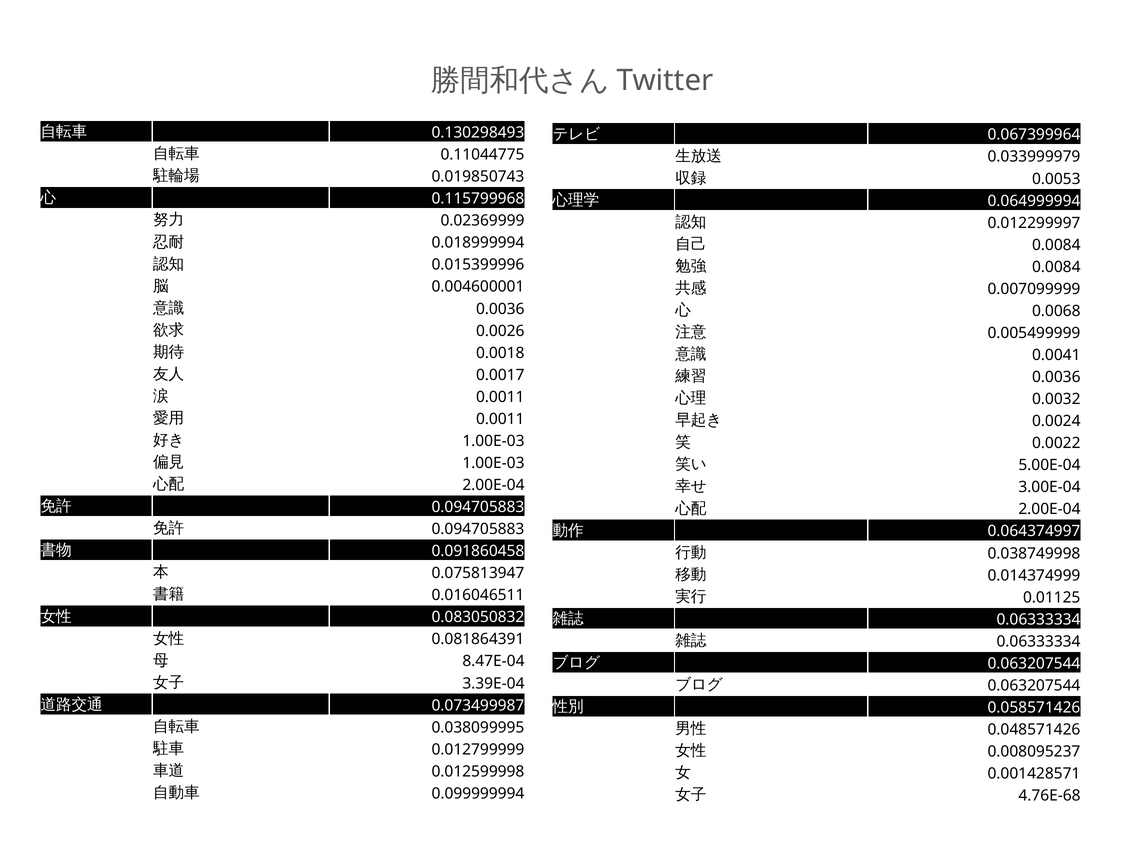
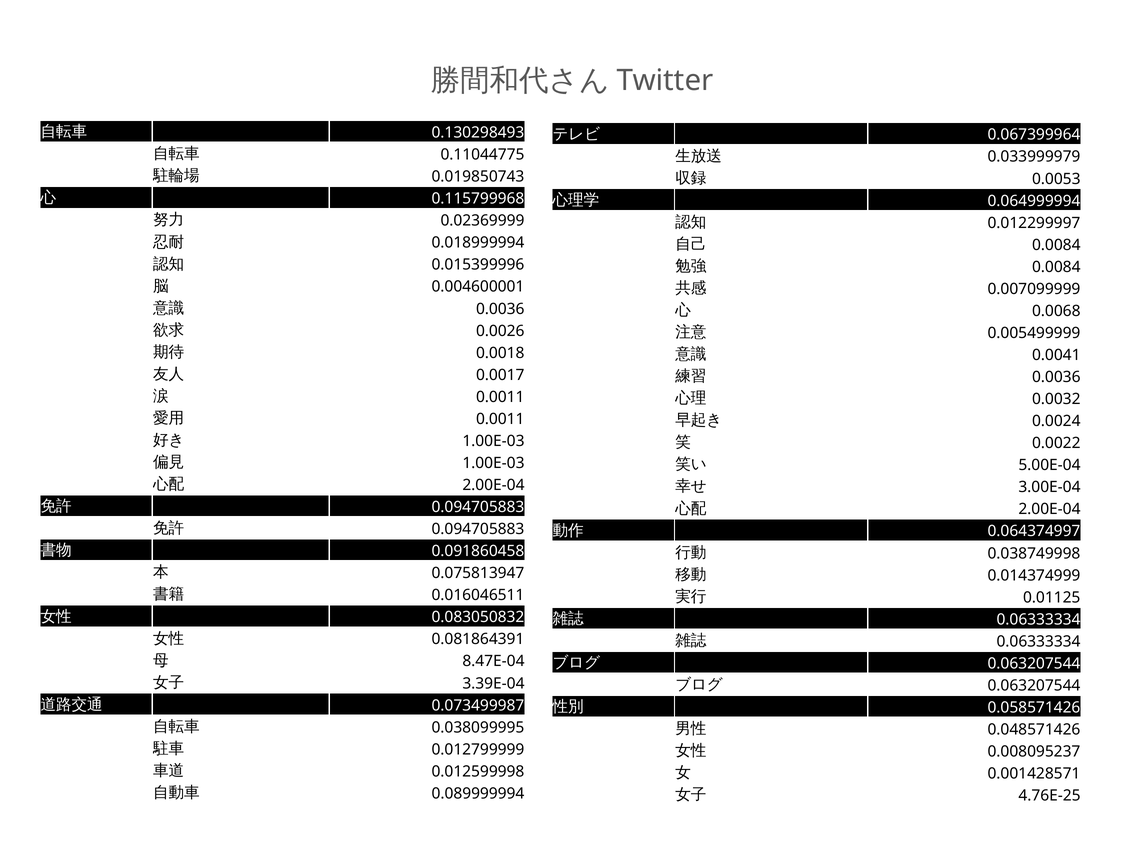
0.099999994: 0.099999994 -> 0.089999994 (478, 793)
4.76E-68: 4.76E-68 -> 4.76E-25 (1050, 795)
